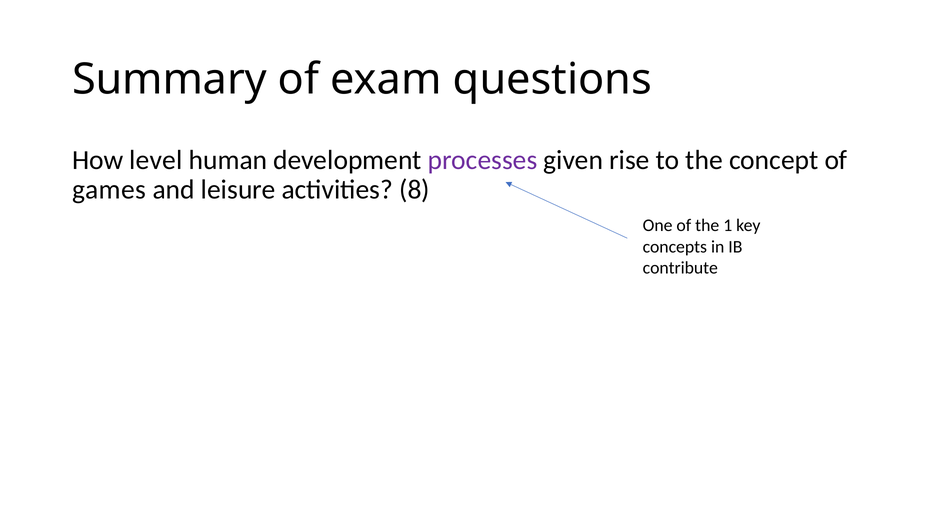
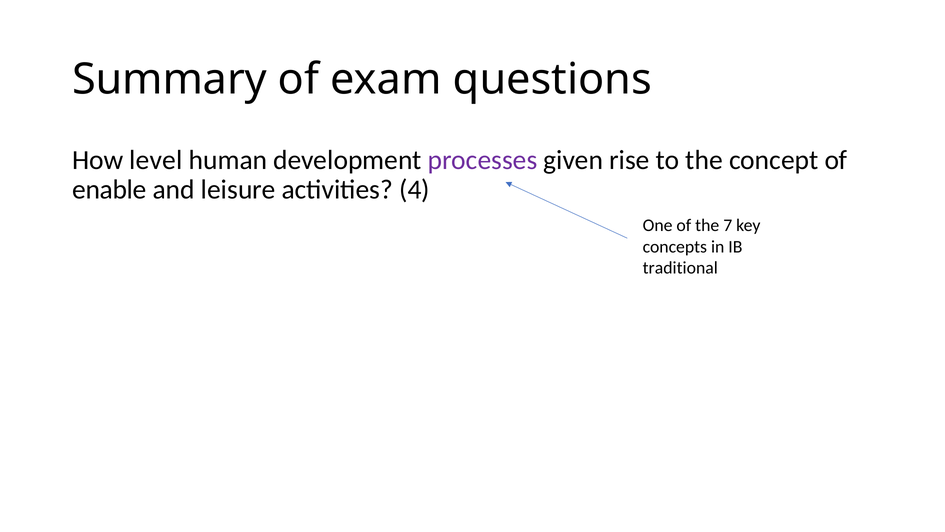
games: games -> enable (109, 190)
8: 8 -> 4 (414, 190)
1: 1 -> 7 (728, 225)
contribute: contribute -> traditional (680, 268)
